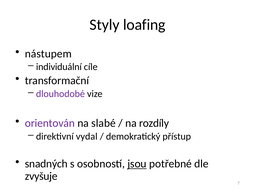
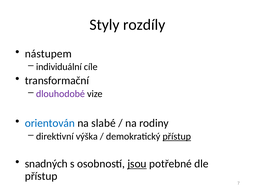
loafing: loafing -> rozdíly (144, 25)
orientován colour: purple -> blue (50, 123)
rozdíly: rozdíly -> rodiny (154, 123)
vydal: vydal -> výška (87, 136)
přístup underline: none -> present (177, 136)
zvyšuje: zvyšuje -> přístup (41, 175)
